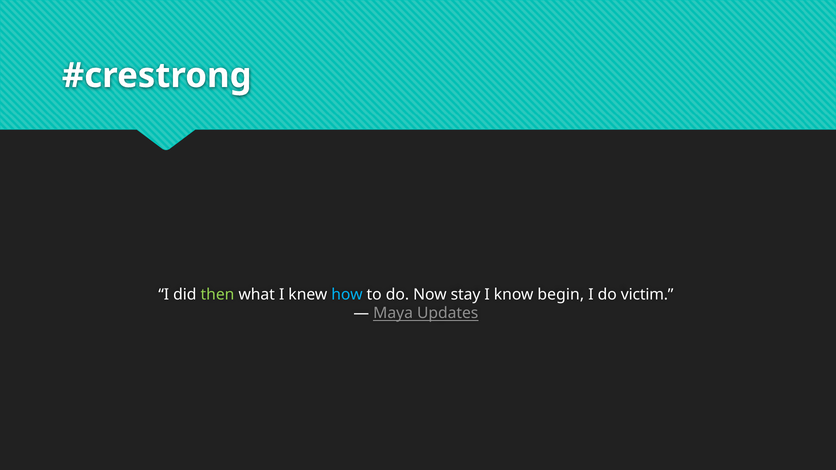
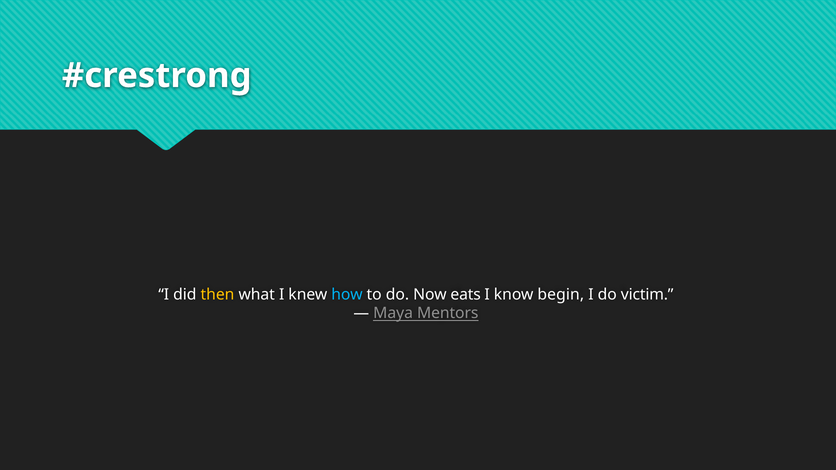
then colour: light green -> yellow (218, 295)
stay: stay -> eats (466, 295)
Updates: Updates -> Mentors (448, 313)
